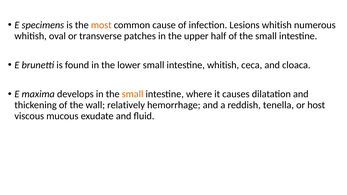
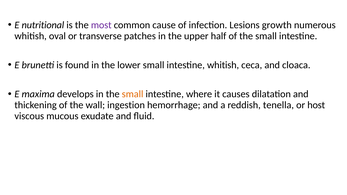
specimens: specimens -> nutritional (43, 25)
most colour: orange -> purple (101, 25)
Lesions whitish: whitish -> growth (277, 25)
relatively: relatively -> ingestion (126, 105)
